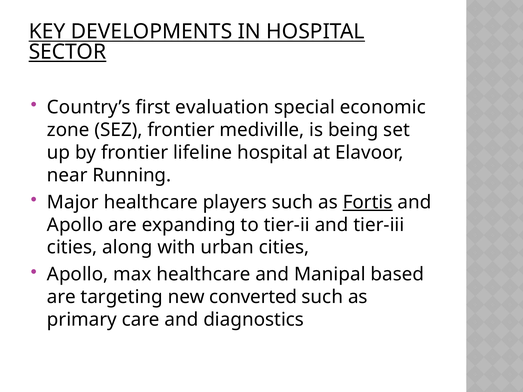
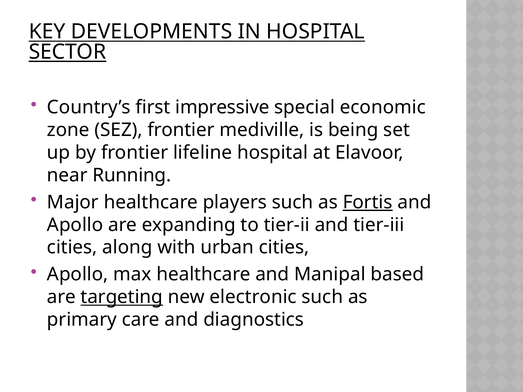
evaluation: evaluation -> impressive (222, 107)
targeting underline: none -> present (122, 297)
converted: converted -> electronic (253, 297)
